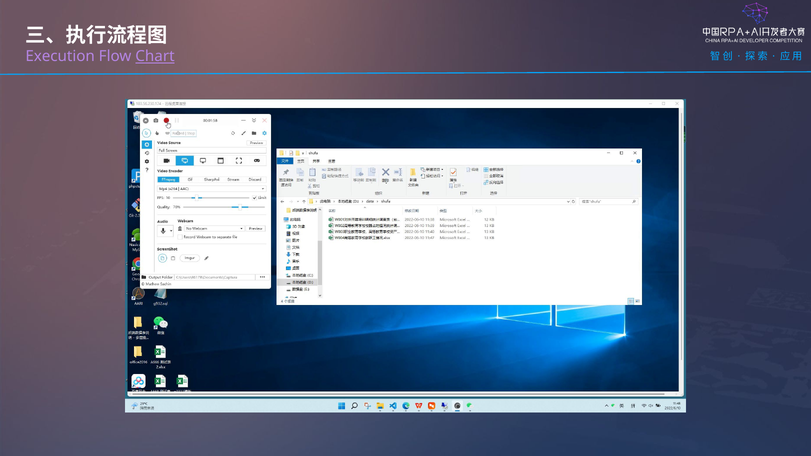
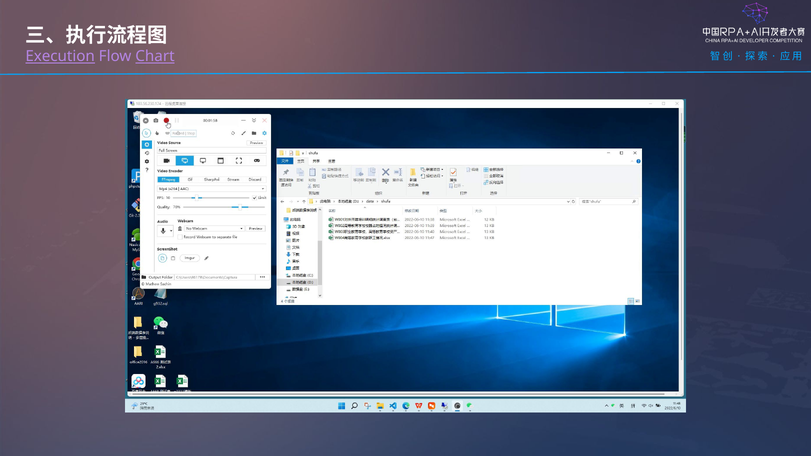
Execution underline: none -> present (60, 57)
